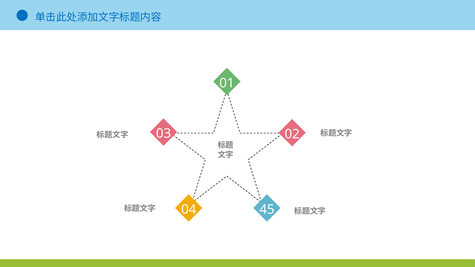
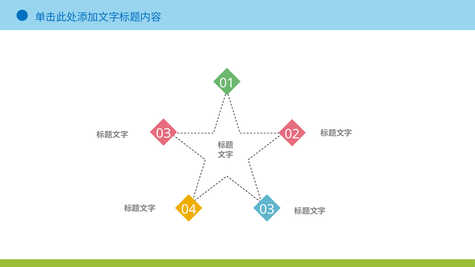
04 45: 45 -> 03 (267, 210)
